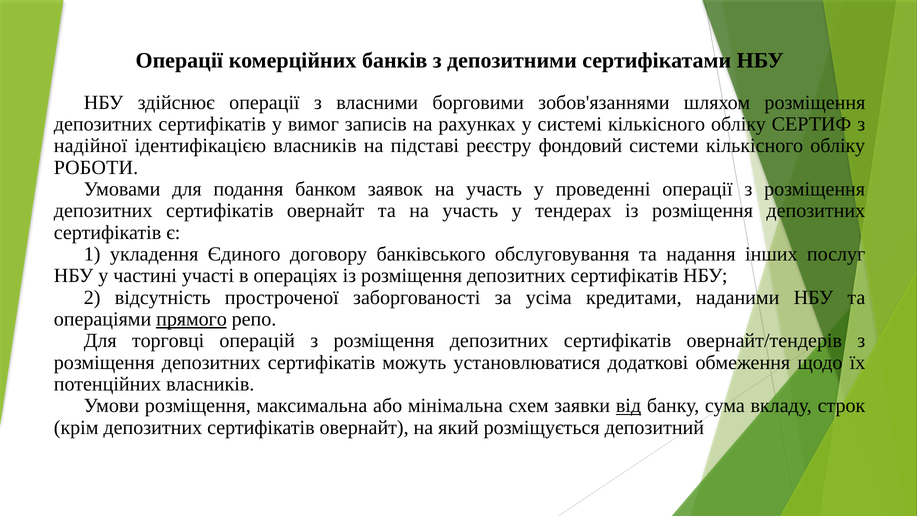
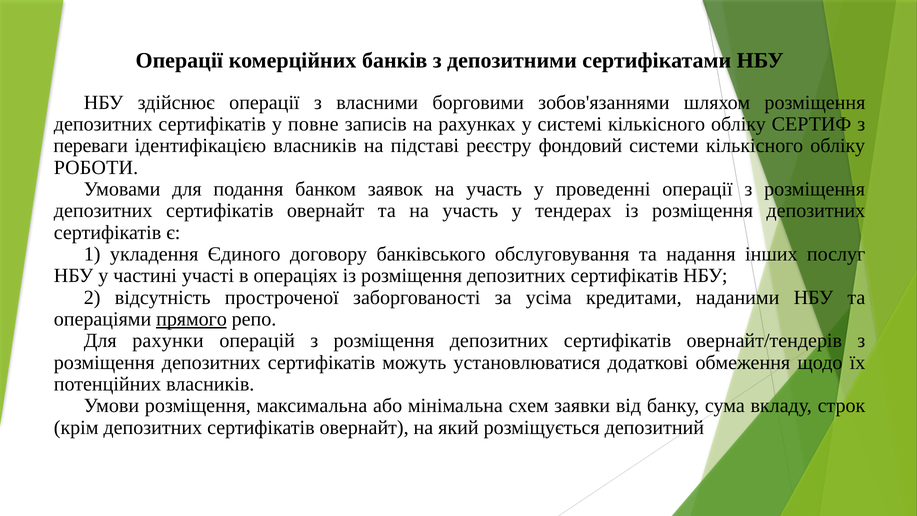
вимог: вимог -> повне (313, 124)
надійної: надійної -> переваги (91, 146)
торговці: торговці -> рахунки (168, 341)
від underline: present -> none (629, 406)
